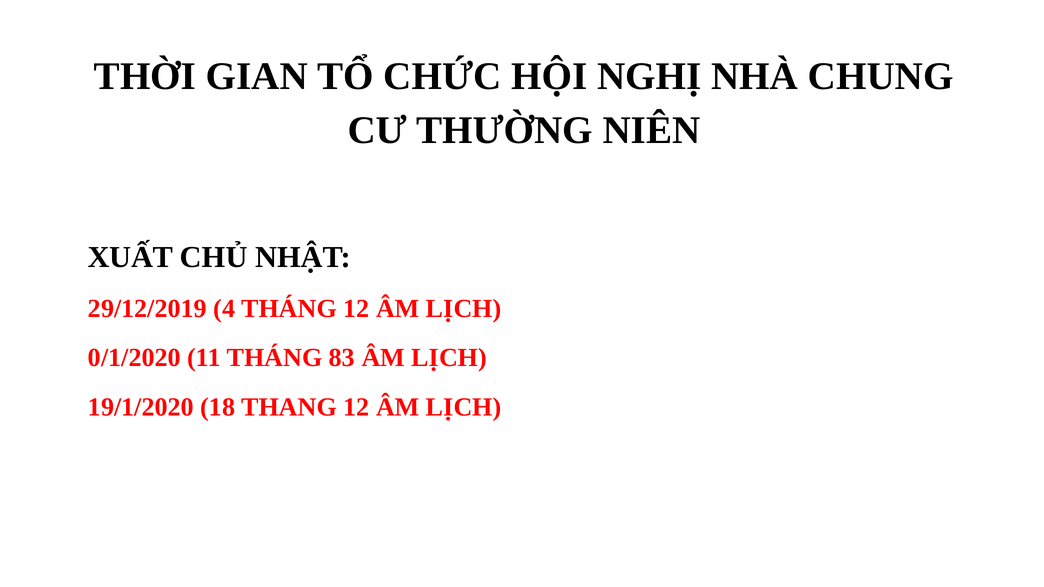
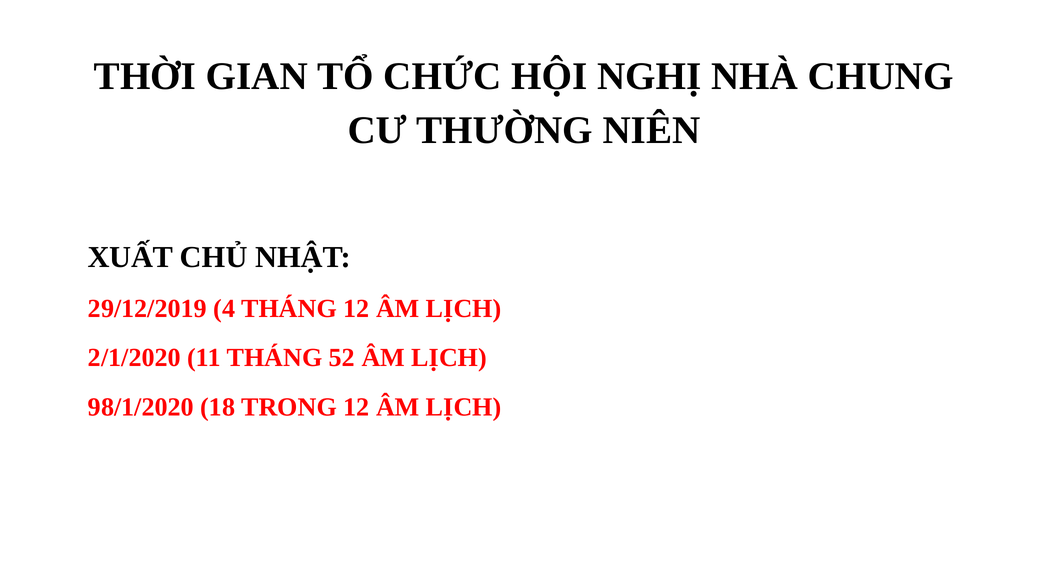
0/1/2020: 0/1/2020 -> 2/1/2020 (134, 358)
83: 83 -> 52 (342, 358)
19/1/2020: 19/1/2020 -> 98/1/2020 (141, 407)
THANG: THANG -> TRONG (289, 407)
